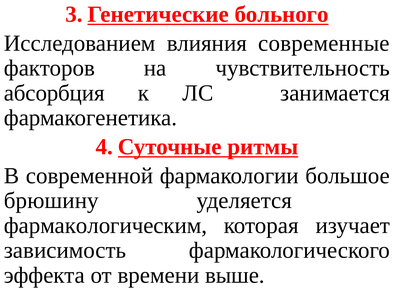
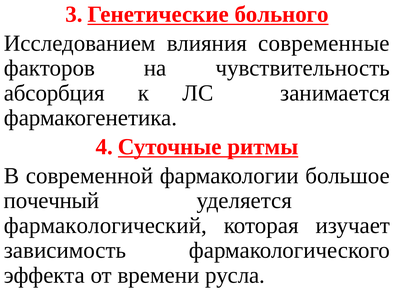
брюшину: брюшину -> почечный (51, 200)
фармакологическим: фармакологическим -> фармакологический (105, 225)
выше: выше -> русла (235, 275)
